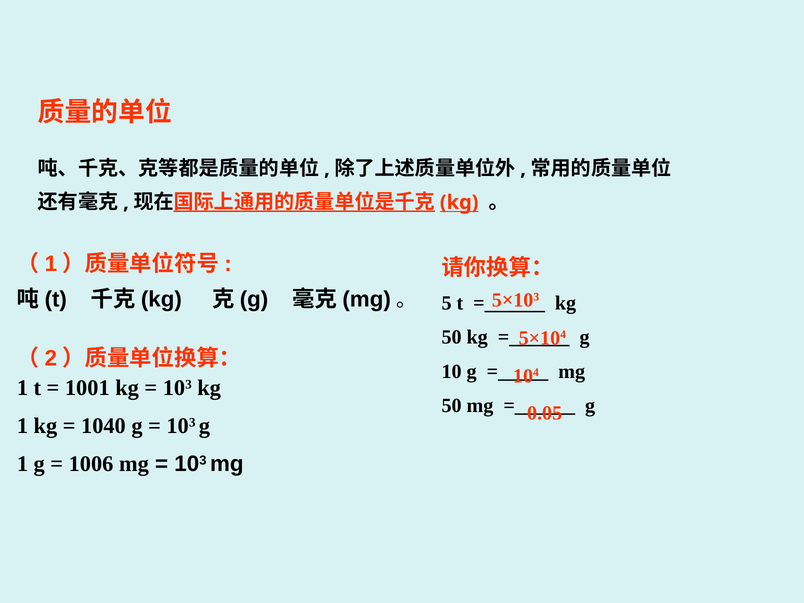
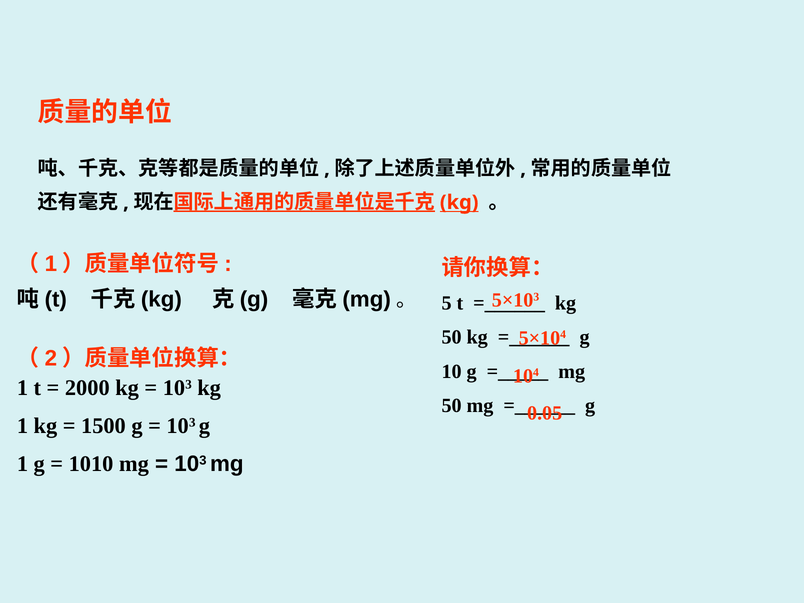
1001: 1001 -> 2000 (87, 388)
1040: 1040 -> 1500 (103, 426)
1006: 1006 -> 1010 (91, 464)
